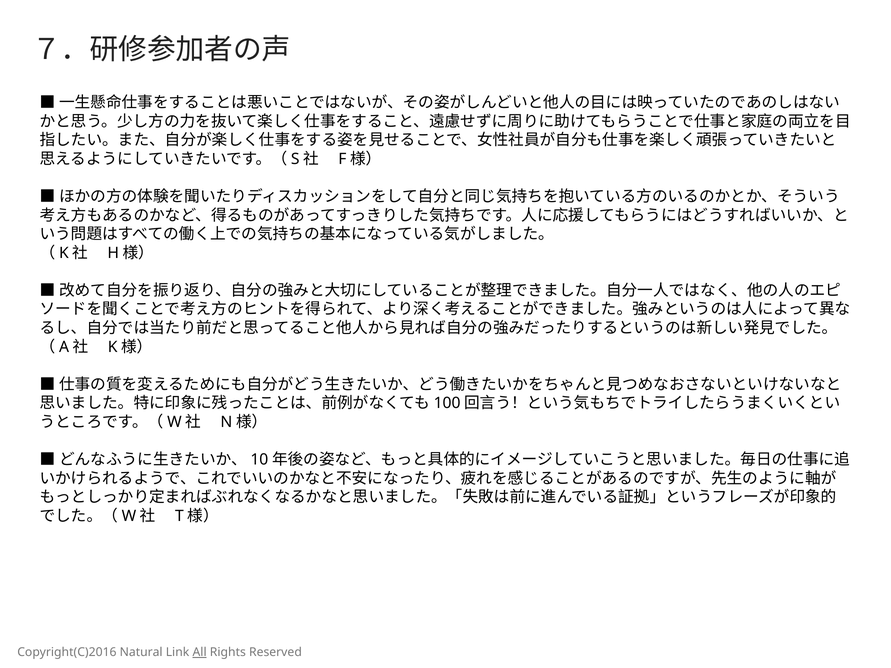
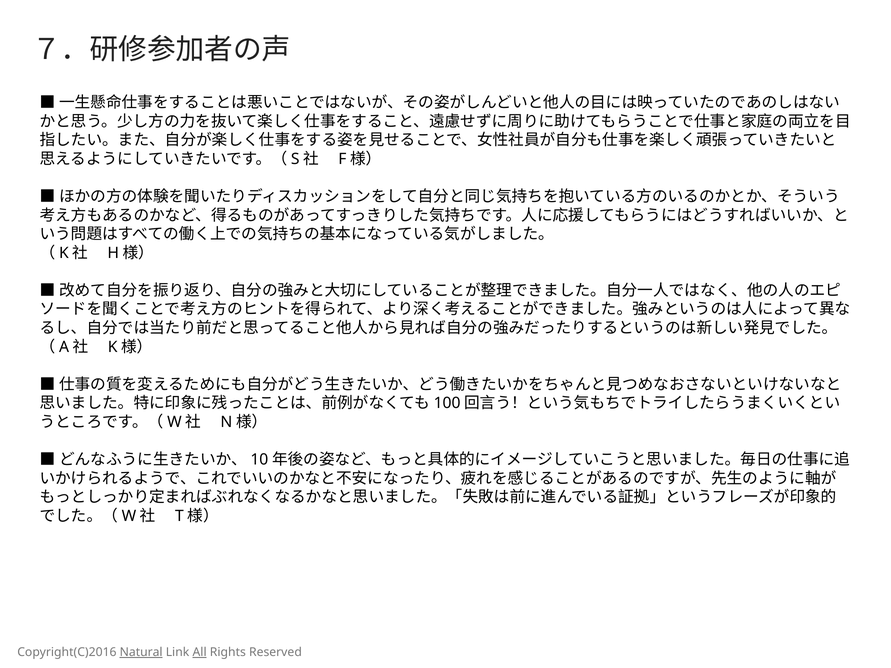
Natural underline: none -> present (141, 653)
